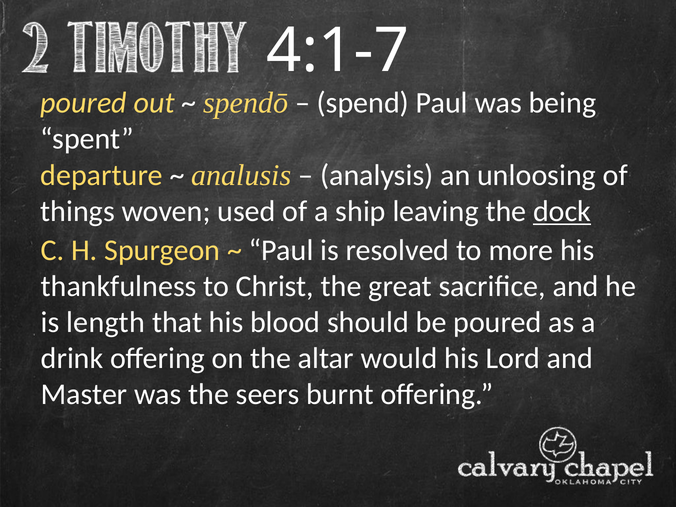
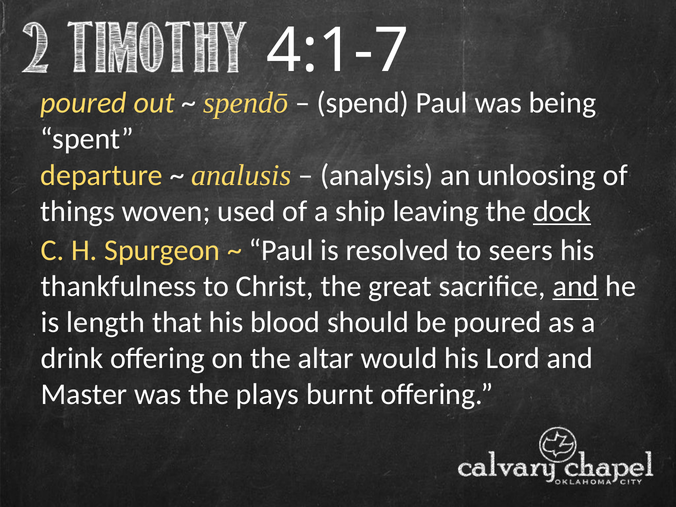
more: more -> seers (521, 250)
and underline: none -> present (576, 286)
seers: seers -> plays (267, 394)
